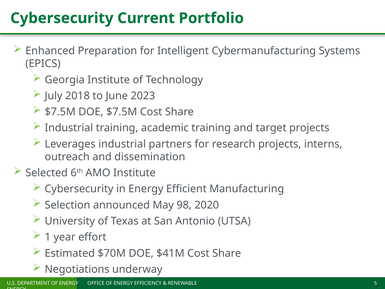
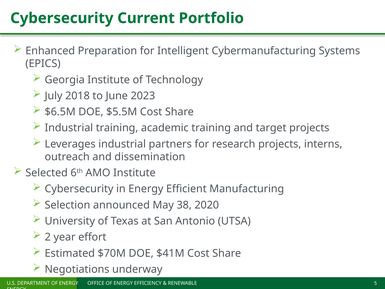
$7.5M: $7.5M -> $6.5M (60, 112)
DOE $7.5M: $7.5M -> $5.5M (122, 112)
98: 98 -> 38 (184, 205)
1: 1 -> 2 (48, 237)
